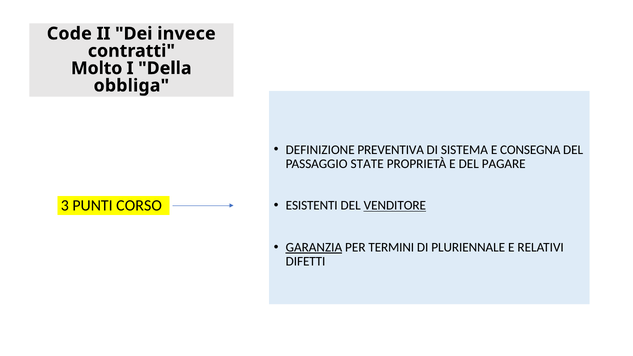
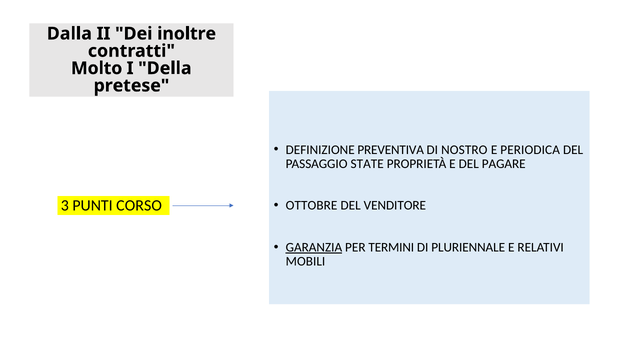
Code: Code -> Dalla (69, 34)
invece: invece -> inoltre (187, 34)
obbliga: obbliga -> pretese (131, 86)
SISTEMA: SISTEMA -> NOSTRO (464, 150)
CONSEGNA: CONSEGNA -> PERIODICA (530, 150)
ESISTENTI: ESISTENTI -> OTTOBRE (312, 206)
VENDITORE underline: present -> none (395, 206)
DIFETTI: DIFETTI -> MOBILI (306, 262)
